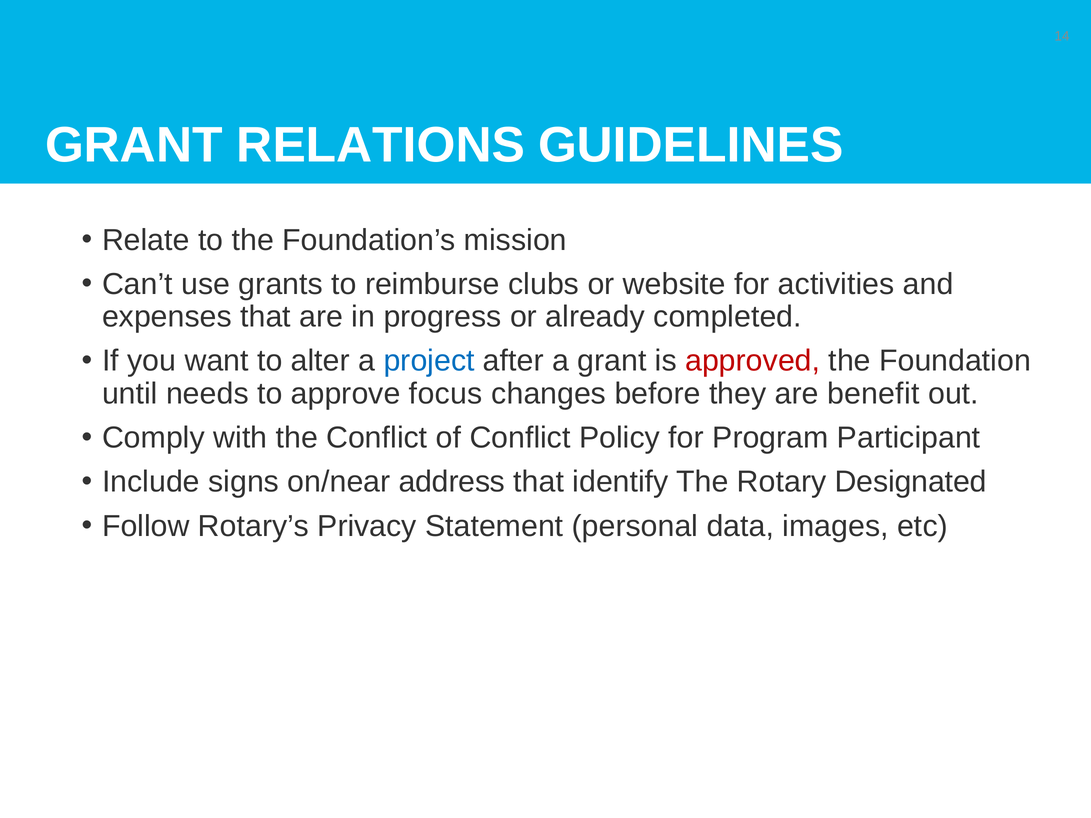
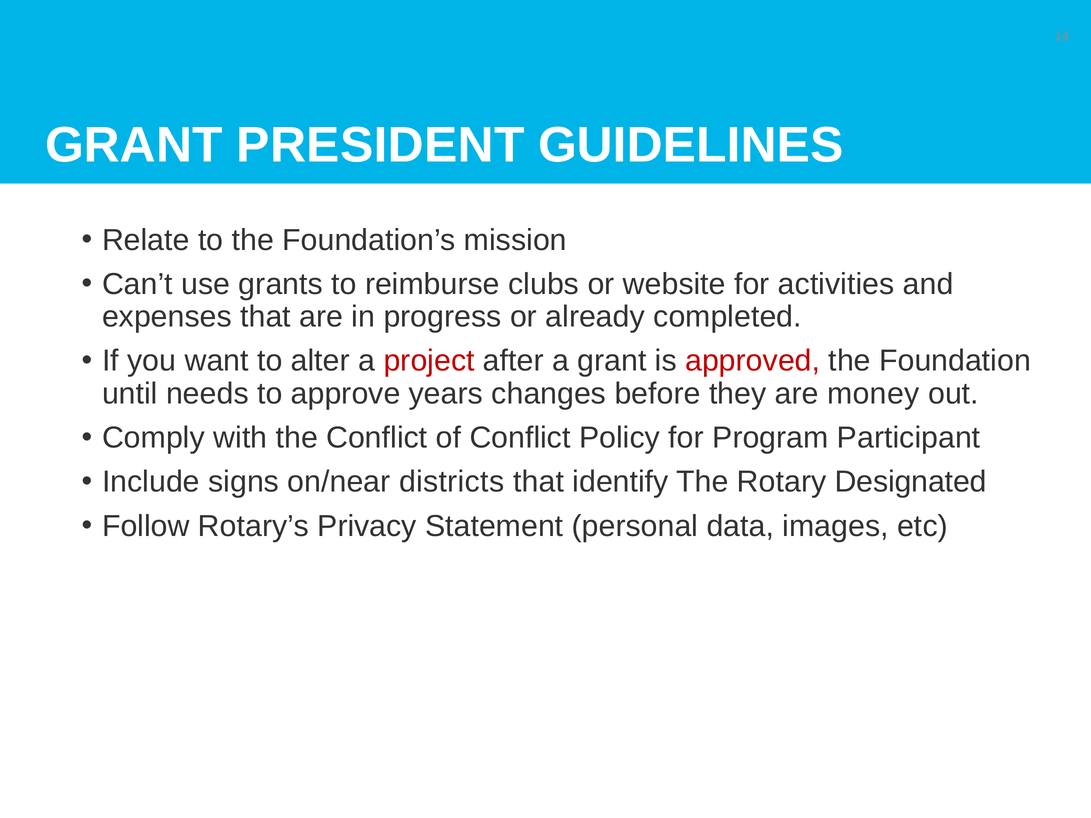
RELATIONS: RELATIONS -> PRESIDENT (381, 146)
project colour: blue -> red (429, 361)
focus: focus -> years (446, 394)
benefit: benefit -> money (873, 394)
address: address -> districts (452, 482)
